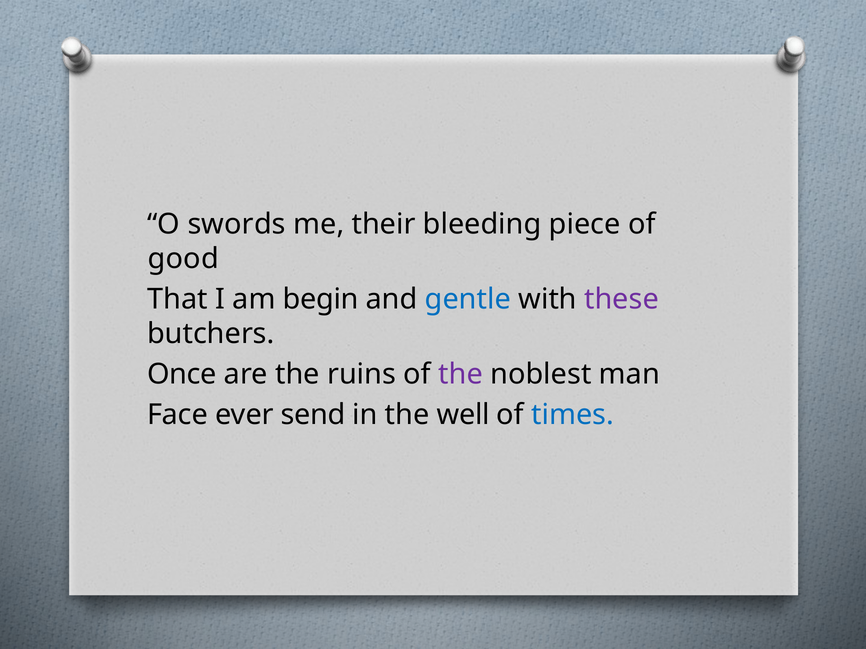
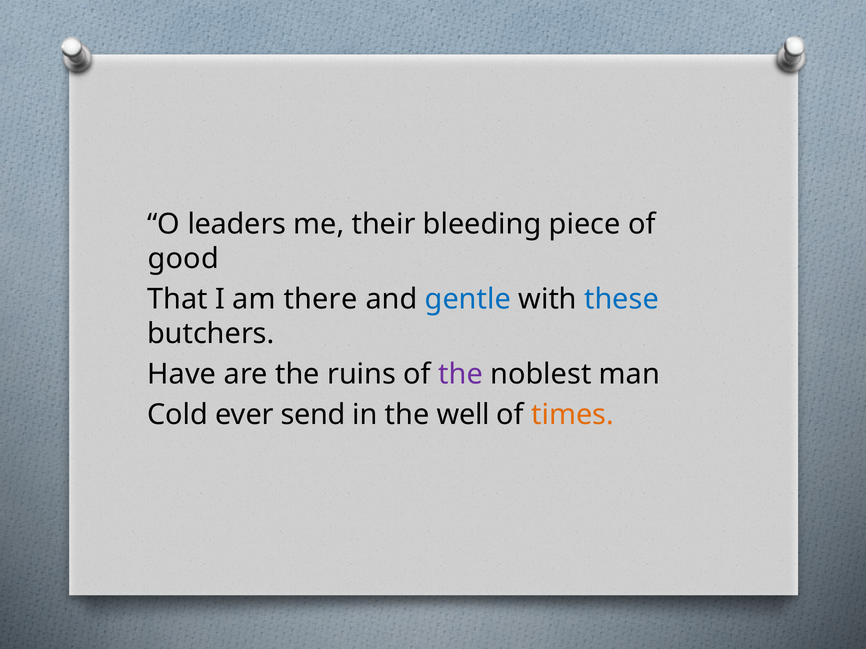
swords: swords -> leaders (237, 224)
begin: begin -> there (320, 299)
these colour: purple -> blue (621, 299)
Once: Once -> Have (182, 374)
Face: Face -> Cold (178, 415)
times colour: blue -> orange (573, 415)
